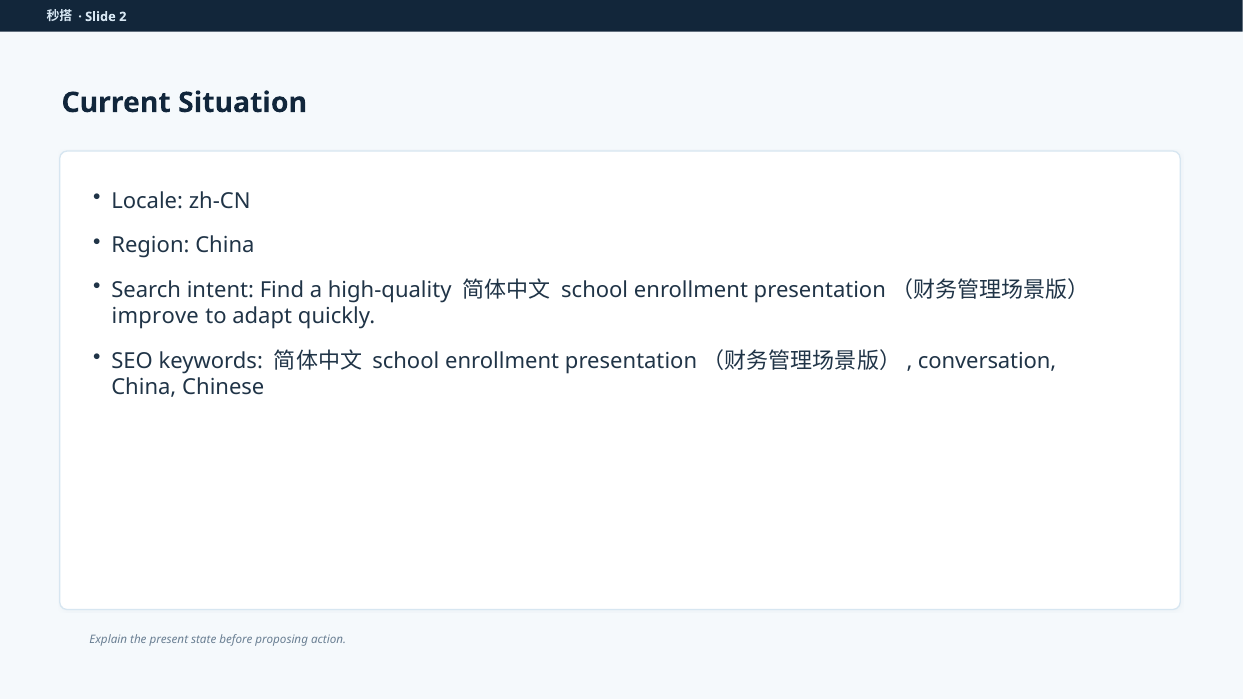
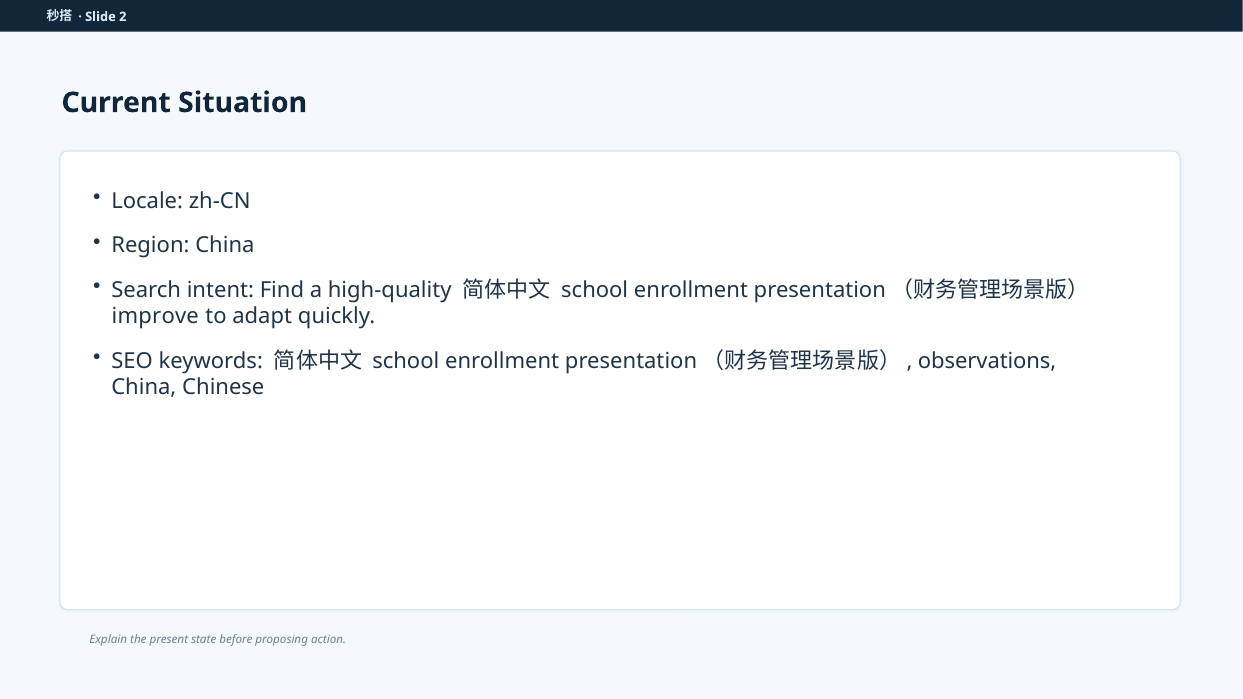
conversation: conversation -> observations (987, 361)
